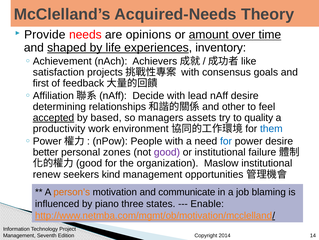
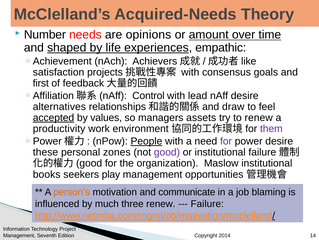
Provide: Provide -> Number (45, 35)
inventory: inventory -> empathic (221, 48)
Decide: Decide -> Control (148, 95)
determining: determining -> alternatives (59, 106)
other: other -> draw (233, 106)
based: based -> values (106, 117)
to quality: quality -> renew (259, 117)
them colour: blue -> purple (271, 128)
People underline: none -> present (146, 141)
for colour: blue -> purple (226, 141)
better: better -> these (45, 152)
renew: renew -> books (47, 174)
kind: kind -> play (111, 174)
piano: piano -> much (107, 203)
three states: states -> renew (161, 203)
Enable: Enable -> Failure (207, 203)
